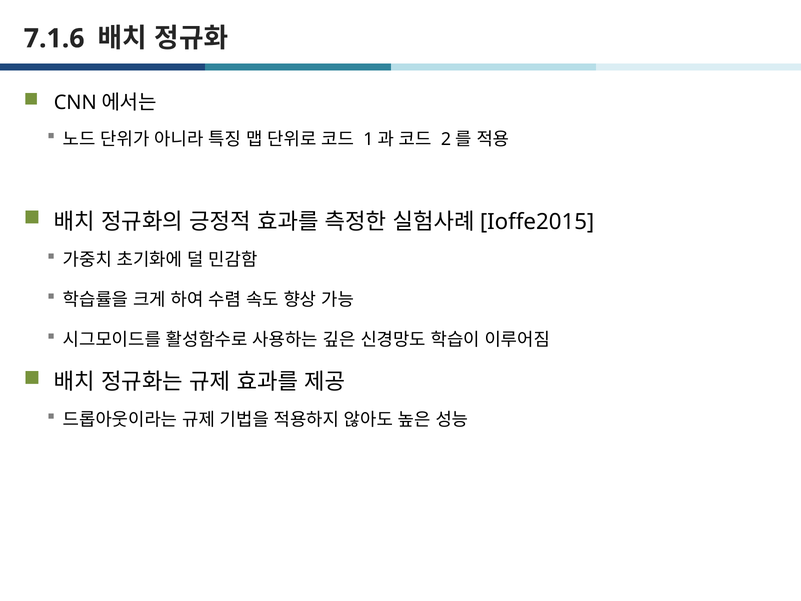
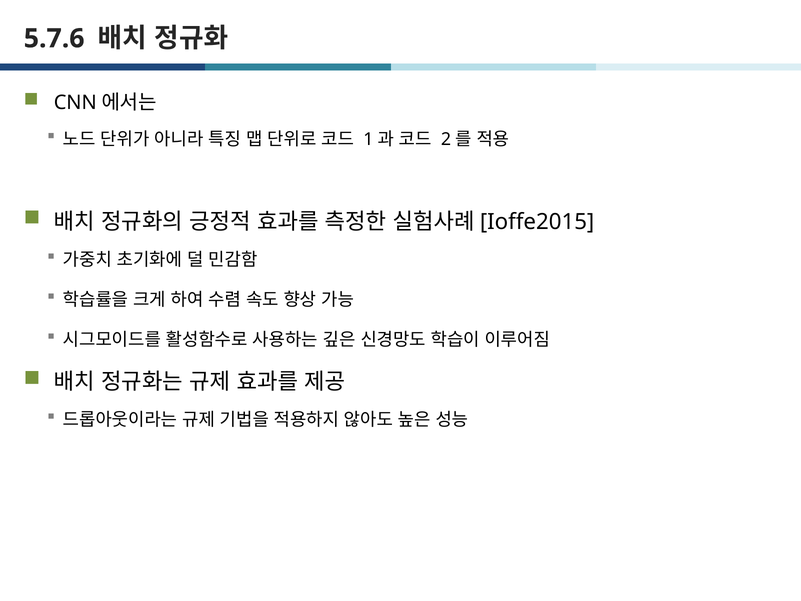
7.1.6: 7.1.6 -> 5.7.6 (54, 38)
